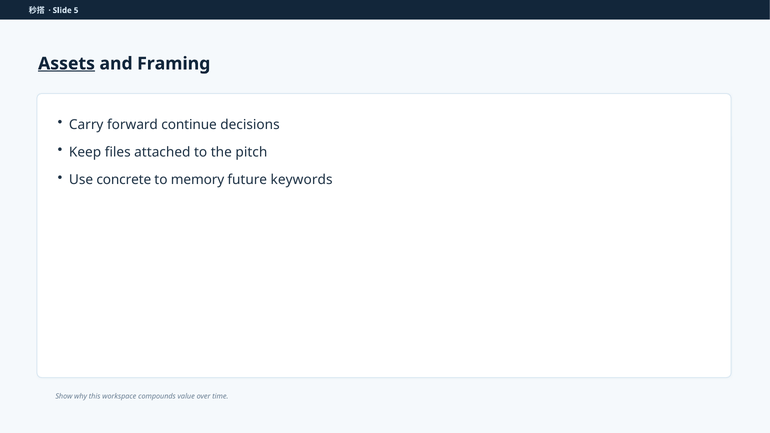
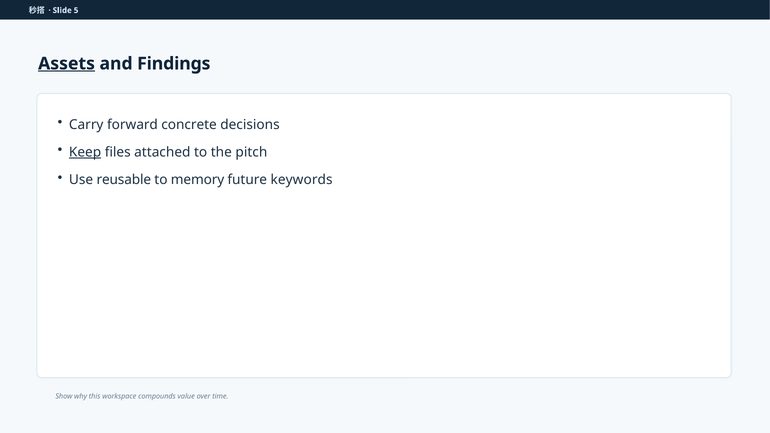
Framing: Framing -> Findings (174, 64)
continue: continue -> concrete (189, 125)
Keep underline: none -> present (85, 152)
concrete: concrete -> reusable (124, 180)
